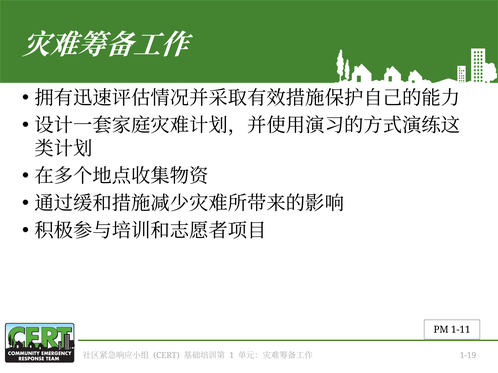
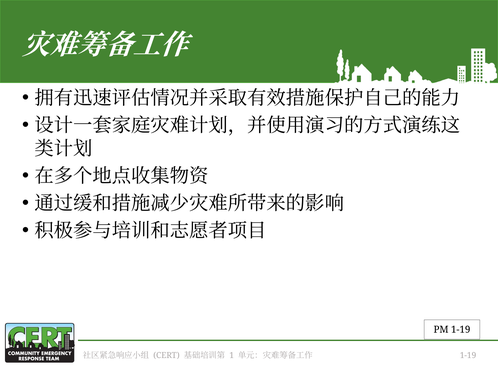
PM 1-11: 1-11 -> 1-19 (461, 330)
